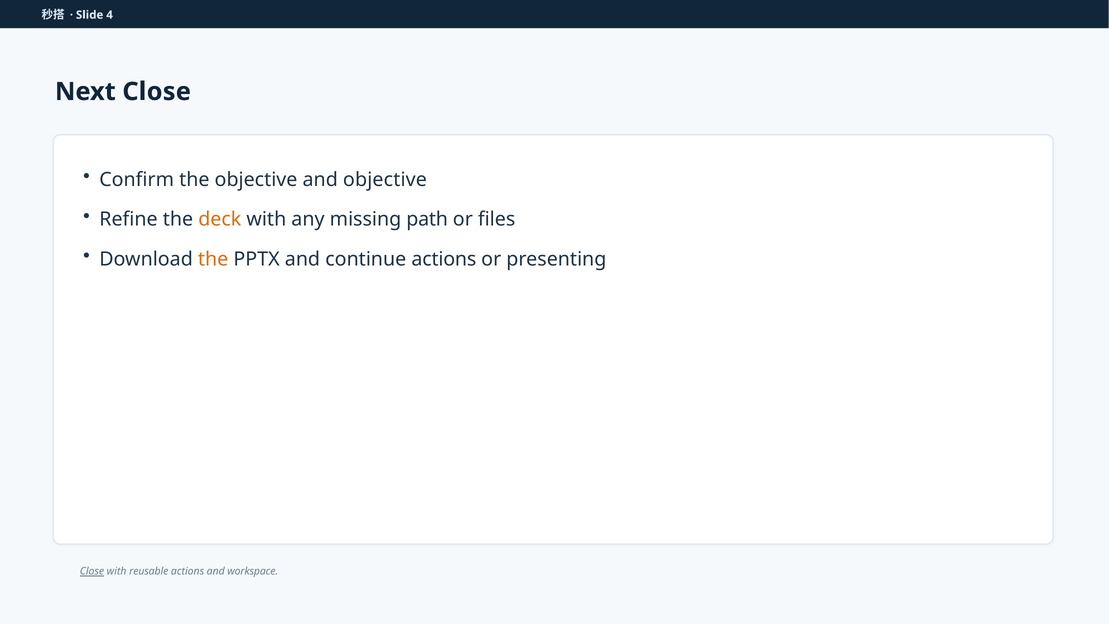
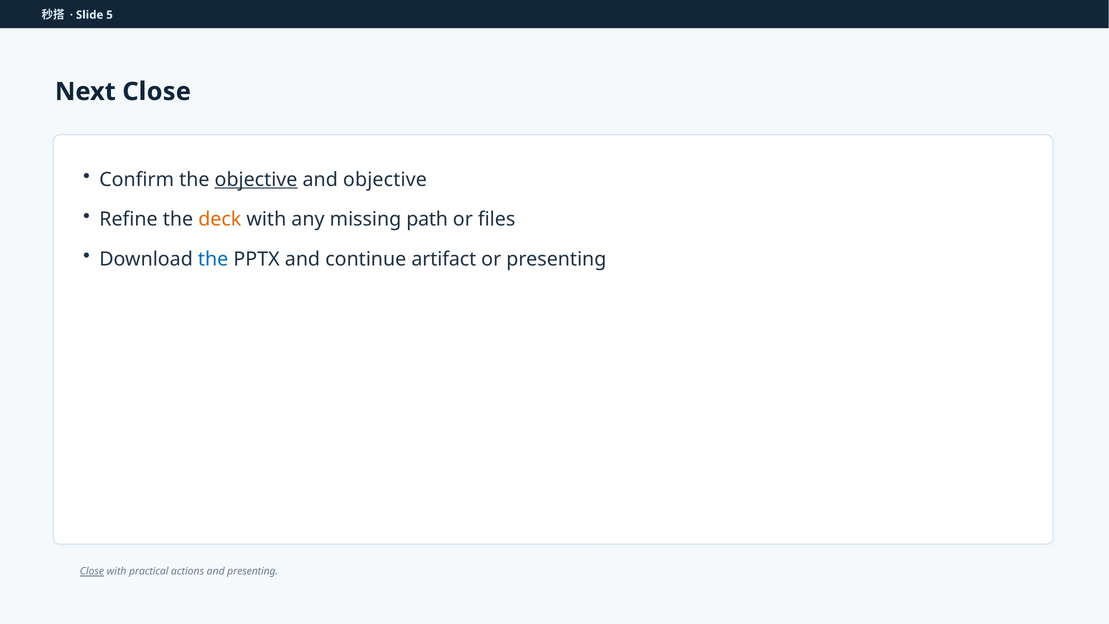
4: 4 -> 5 (110, 15)
objective underline: none -> present (256, 179)
the colour: orange -> blue (213, 259)
continue actions: actions -> artifact (444, 259)
reusable: reusable -> practical (149, 571)
and workspace: workspace -> presenting (253, 571)
